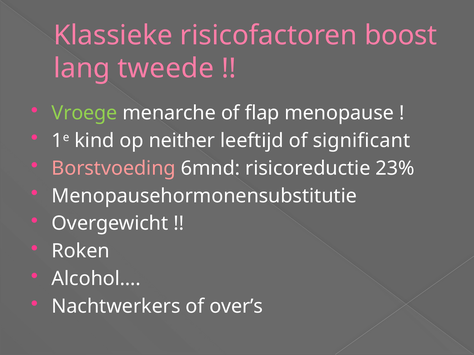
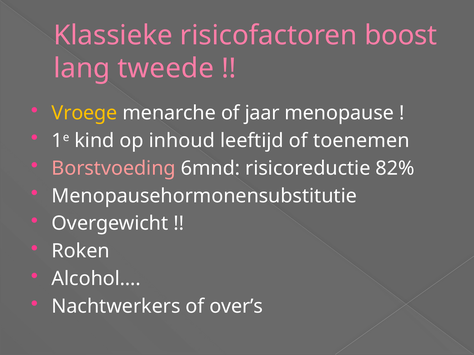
Vroege colour: light green -> yellow (84, 113)
flap: flap -> jaar (262, 113)
neither: neither -> inhoud (182, 141)
significant: significant -> toenemen (361, 141)
23%: 23% -> 82% (395, 168)
